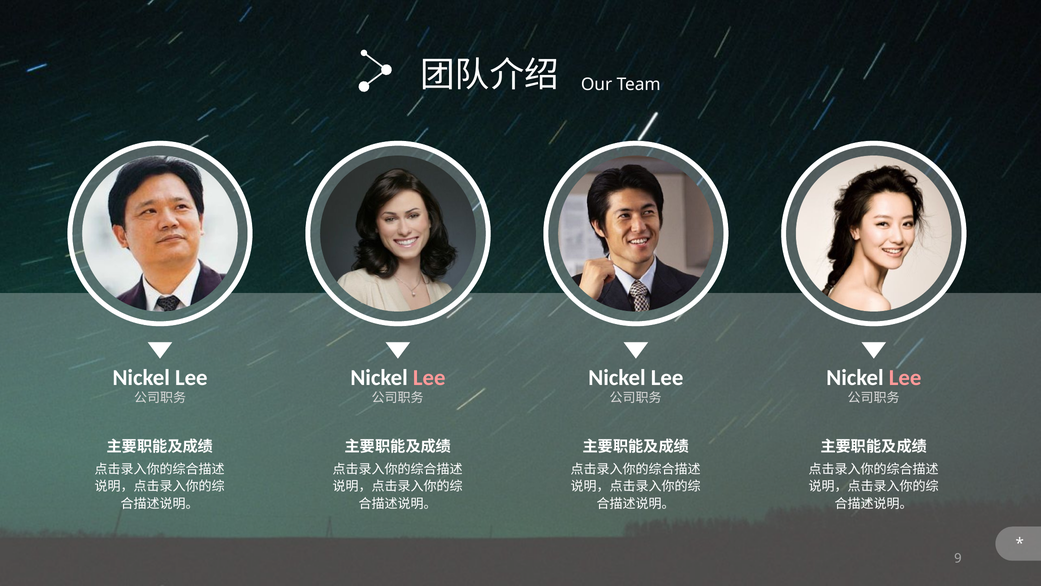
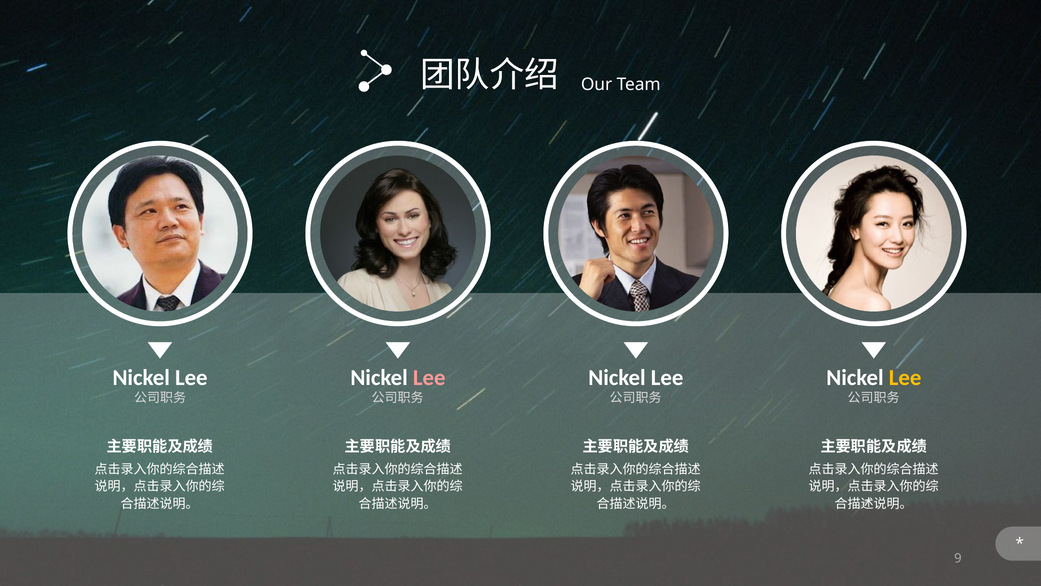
Lee colour: pink -> yellow (905, 378)
